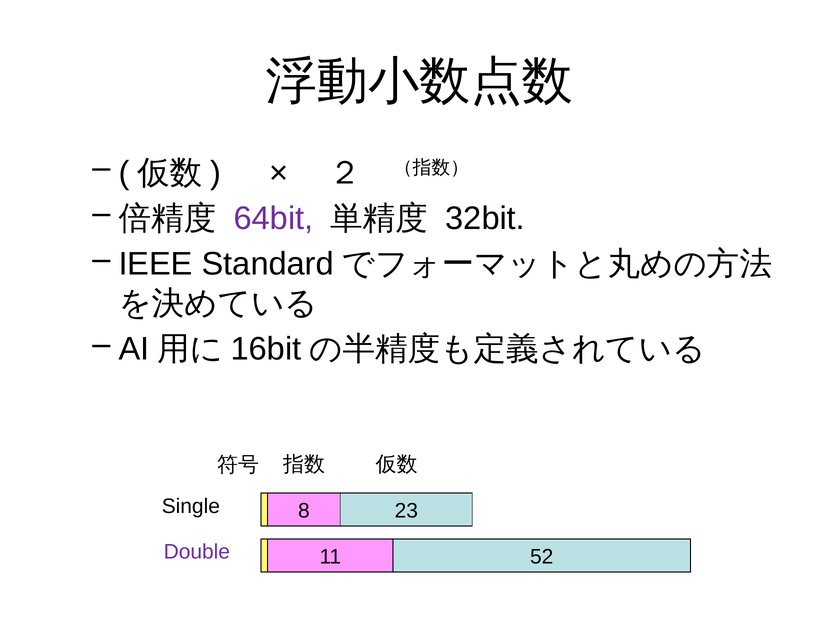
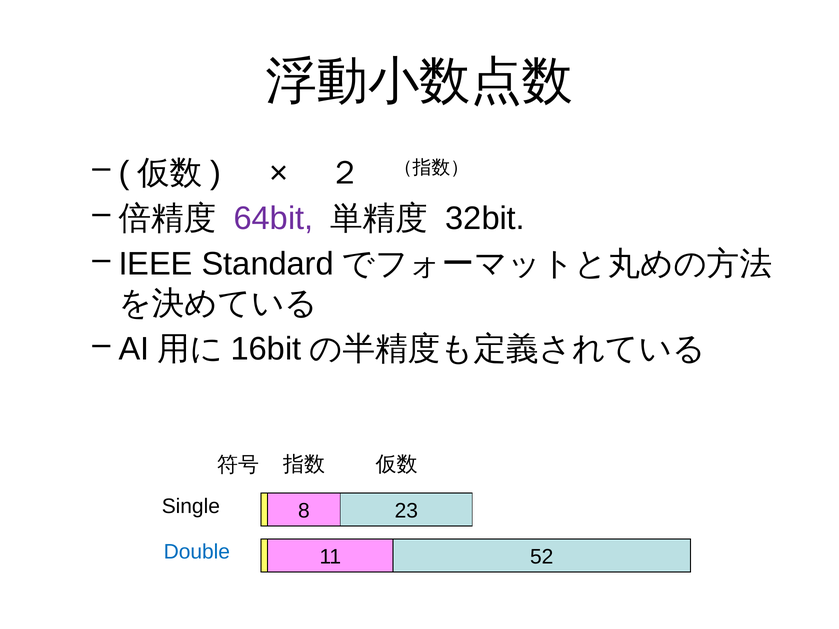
Double colour: purple -> blue (197, 552)
